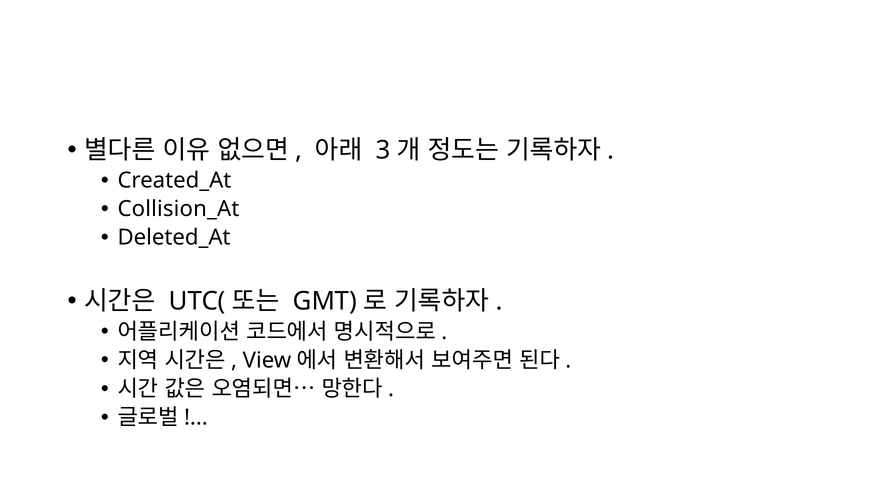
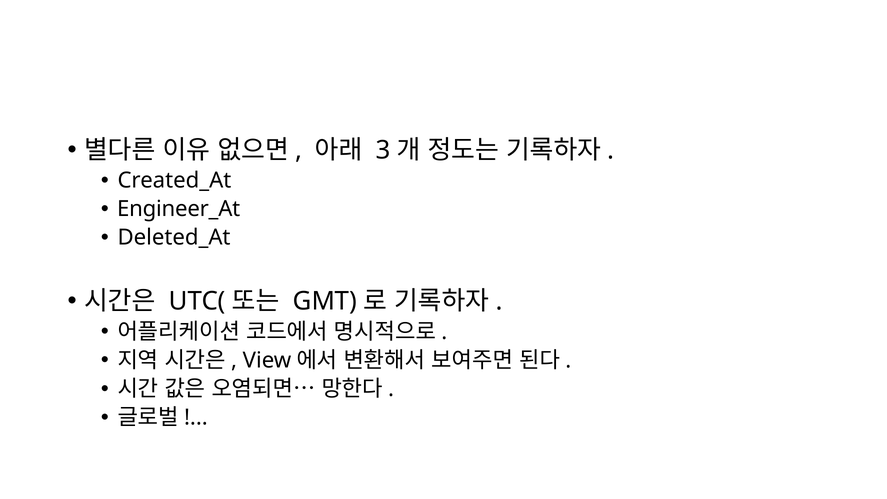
Collision_At: Collision_At -> Engineer_At (179, 209)
